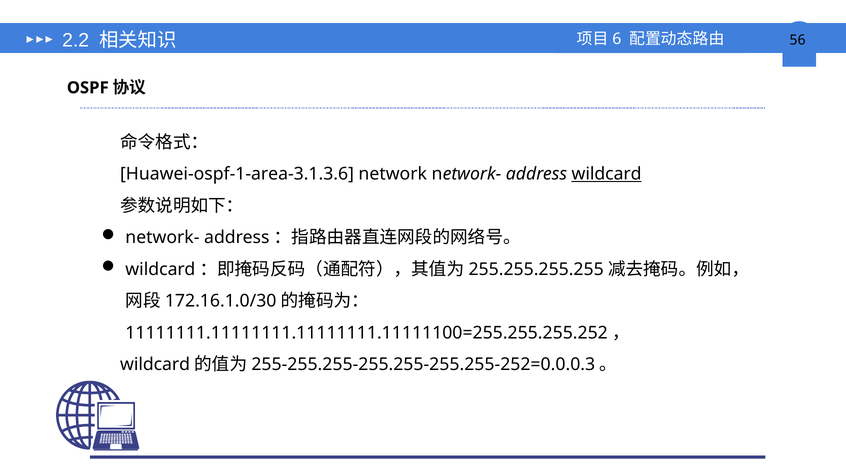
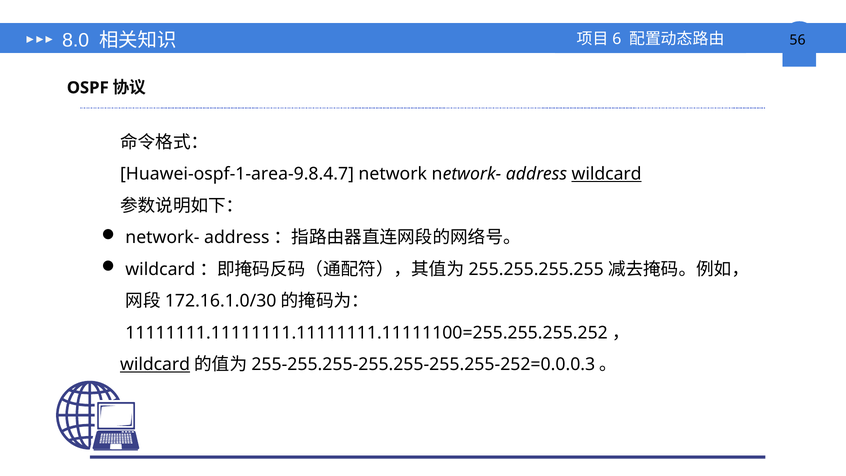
2.2: 2.2 -> 8.0 (76, 40)
Huawei-ospf-1-area-3.1.3.6: Huawei-ospf-1-area-3.1.3.6 -> Huawei-ospf-1-area-9.8.4.7 (237, 174)
wildcard underline: none -> present (155, 364)
